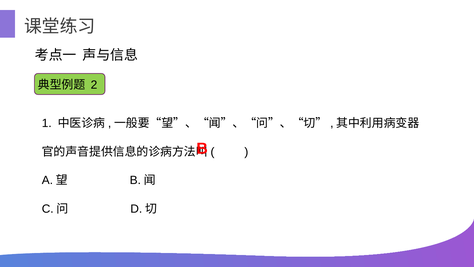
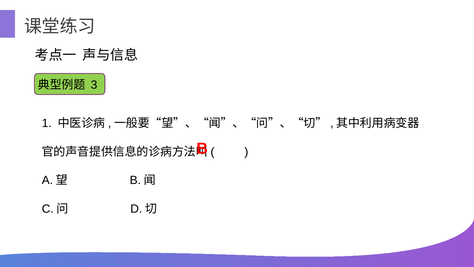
2: 2 -> 3 (94, 85)
